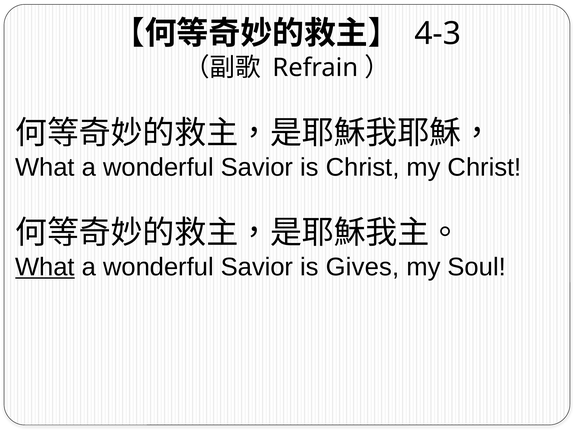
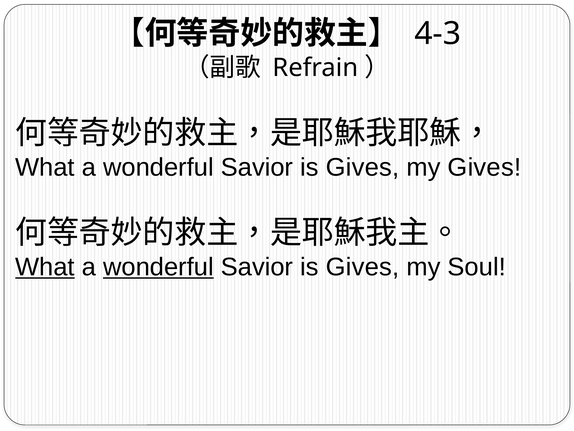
Christ: Christ -> Gives (362, 167)
my Christ: Christ -> Gives (484, 167)
wonderful underline: none -> present (158, 267)
